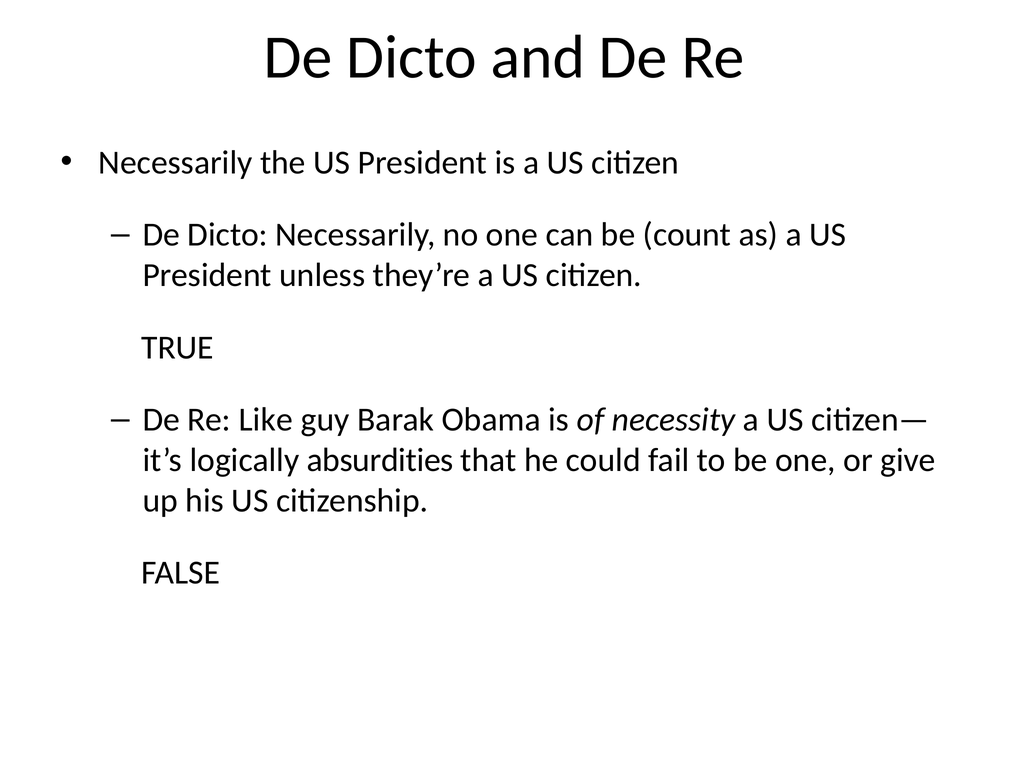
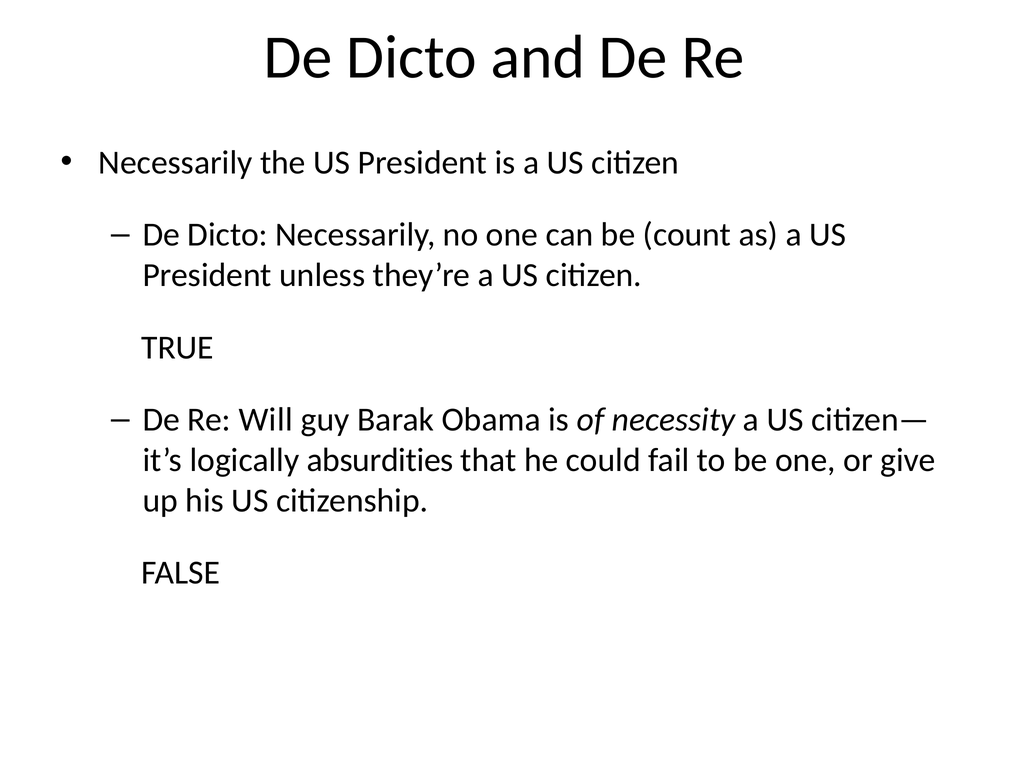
Like: Like -> Will (266, 420)
